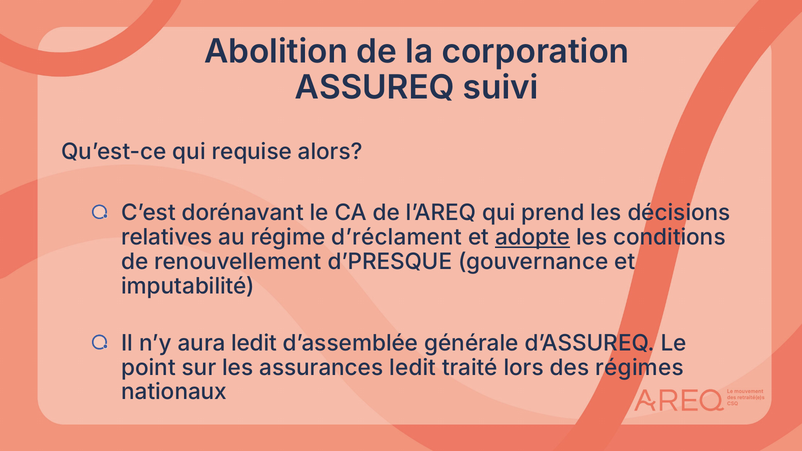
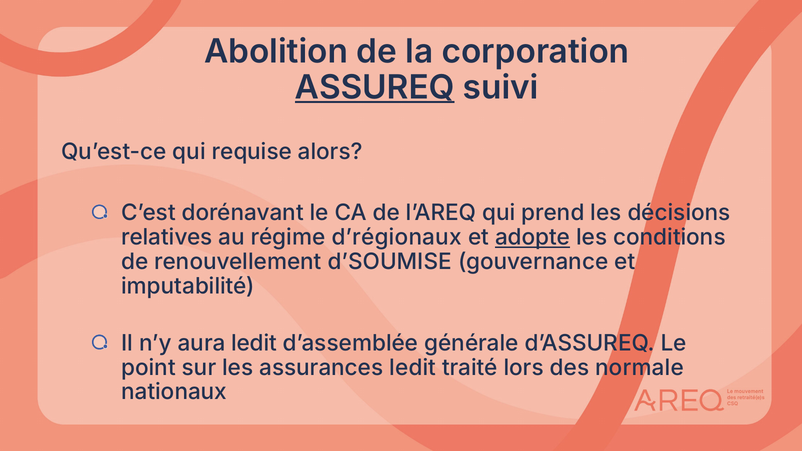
ASSUREQ underline: none -> present (375, 88)
d’réclament: d’réclament -> d’régionaux (397, 237)
d’PRESQUE: d’PRESQUE -> d’SOUMISE (390, 262)
régimes: régimes -> normale (640, 368)
